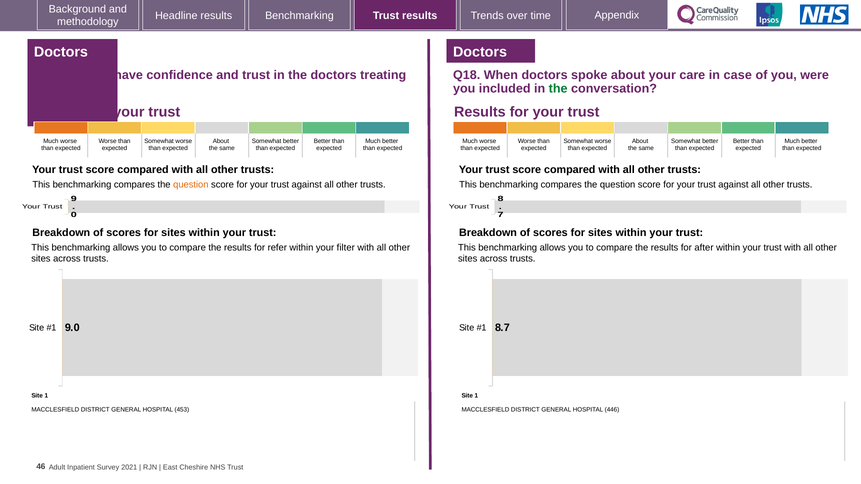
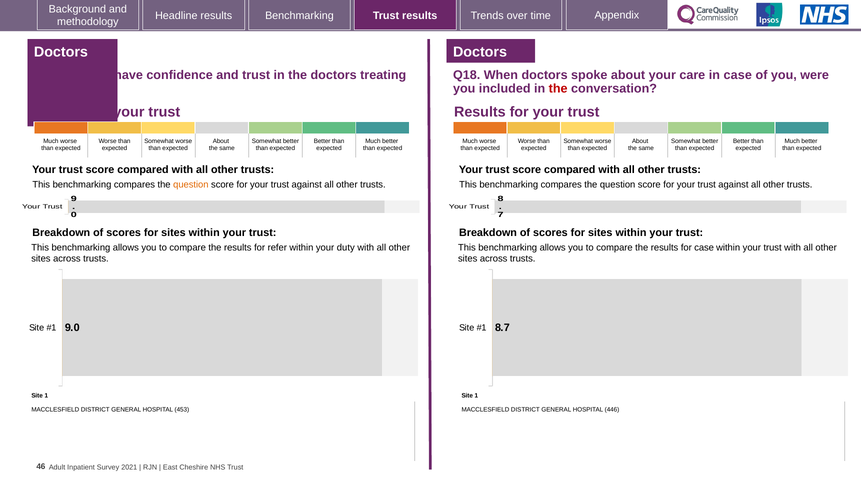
the colour: green -> red (558, 89)
filter: filter -> duty (346, 248)
for after: after -> case (704, 248)
